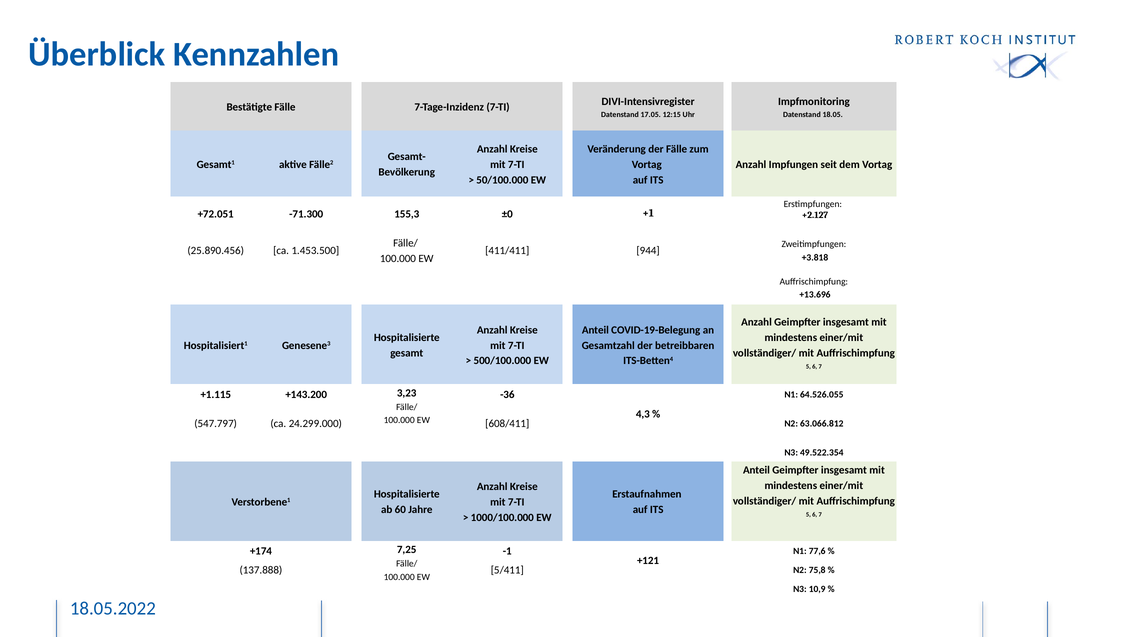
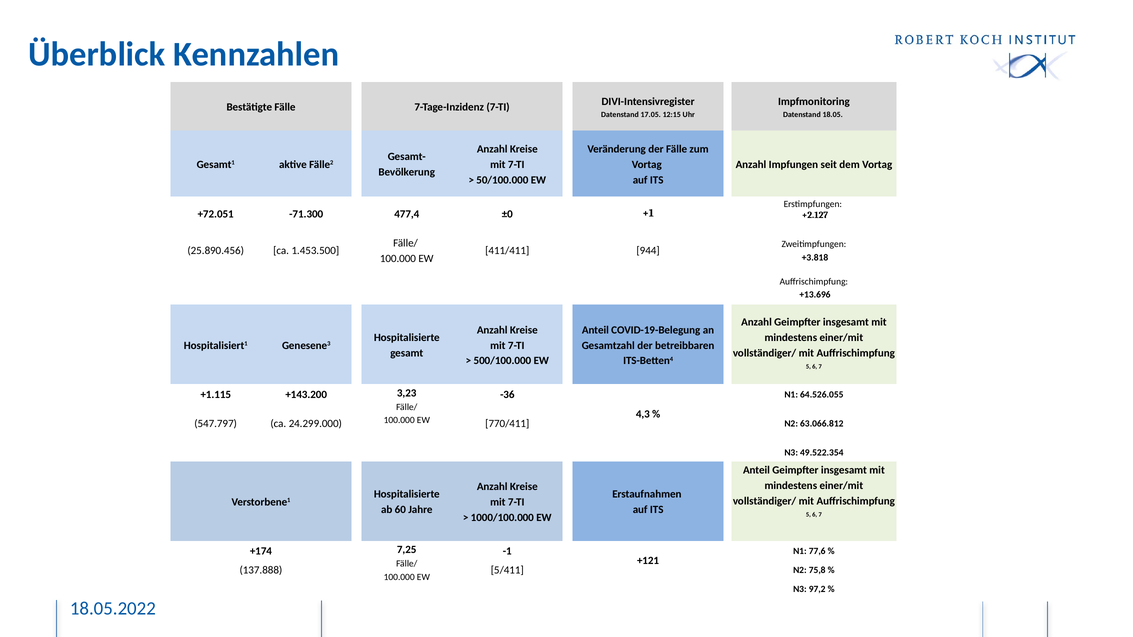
155,3: 155,3 -> 477,4 (407, 214)
608/411: 608/411 -> 770/411 (507, 424)
10,9: 10,9 -> 97,2 (817, 590)
